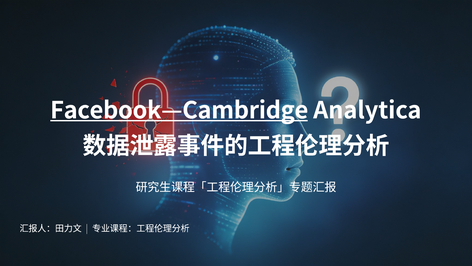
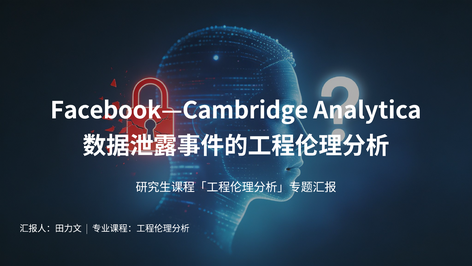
Facebook—Cambridge underline: present -> none (179, 110)
